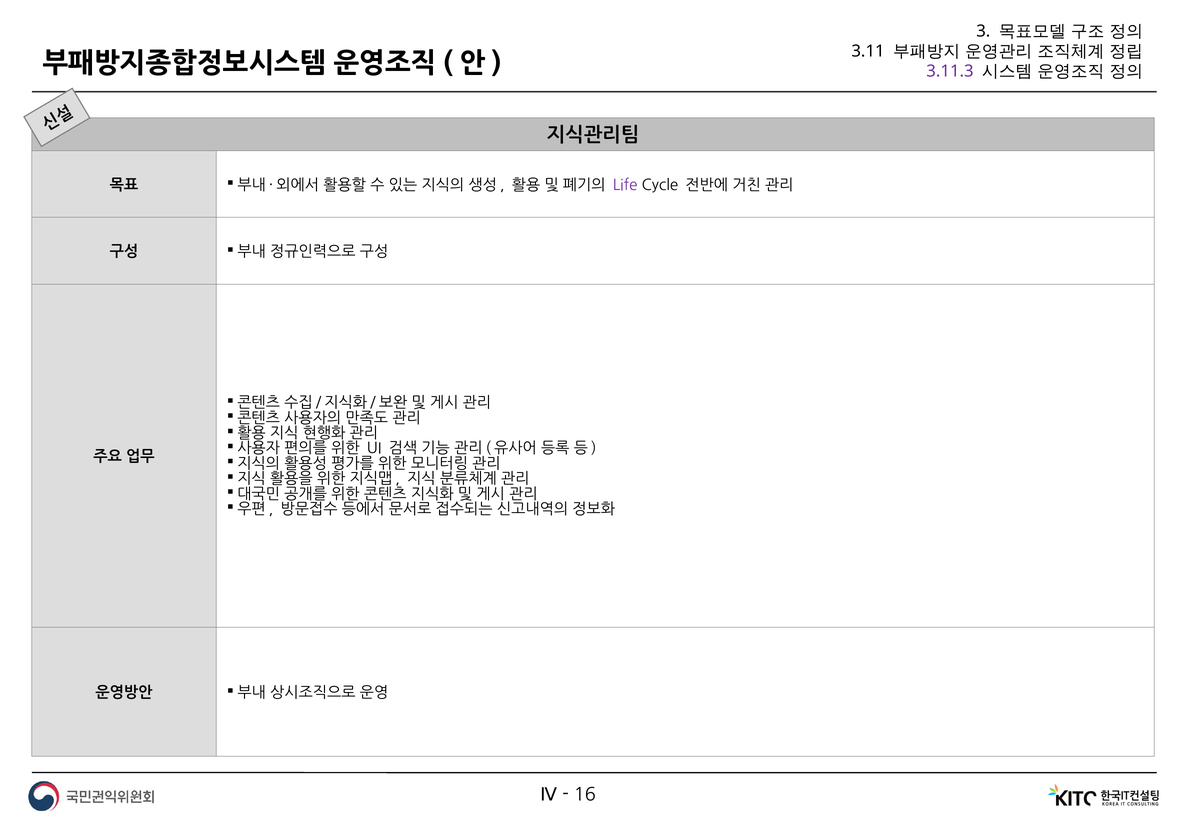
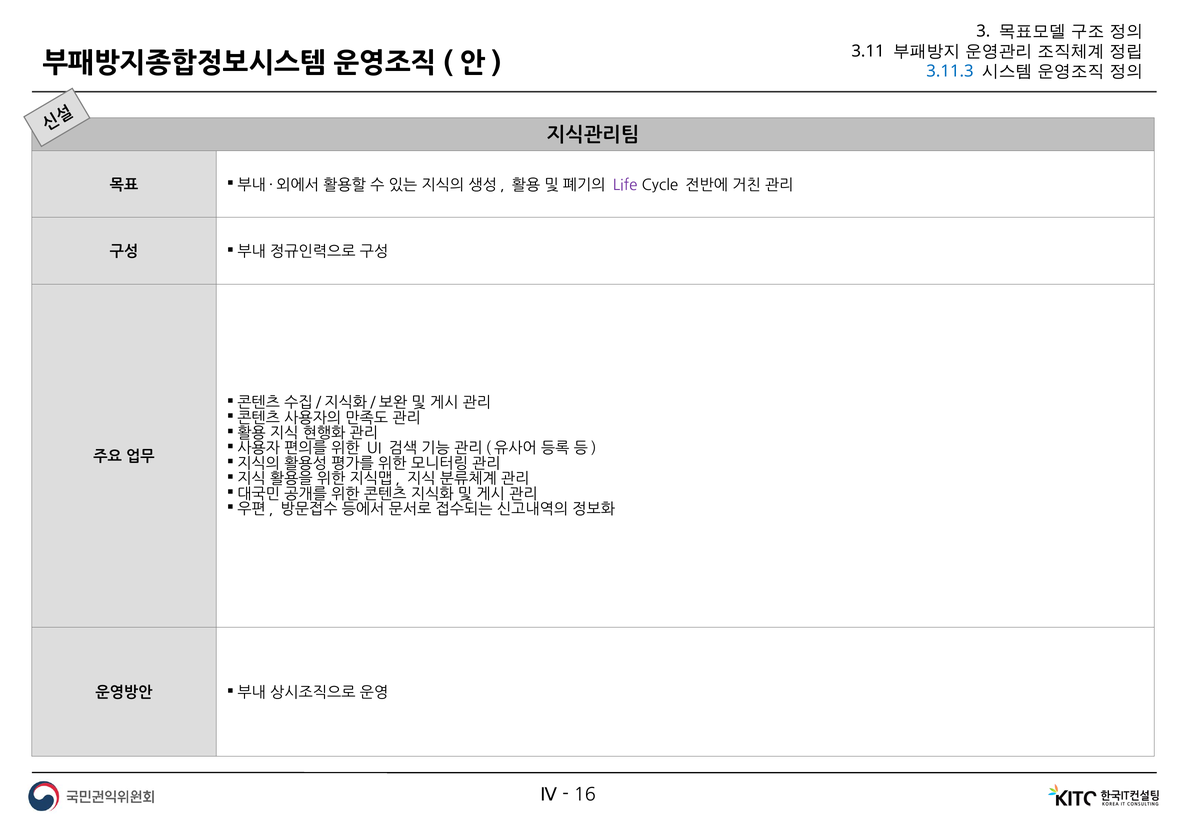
3.11.3 colour: purple -> blue (950, 71)
